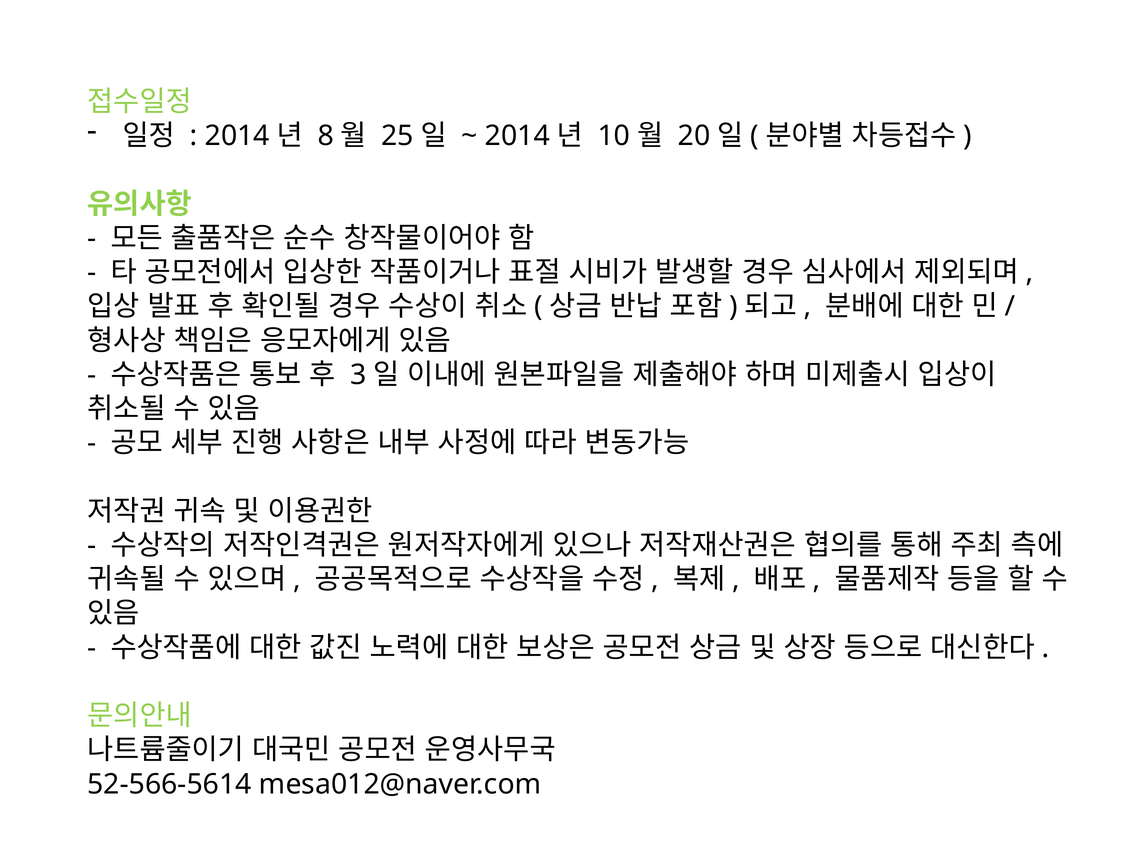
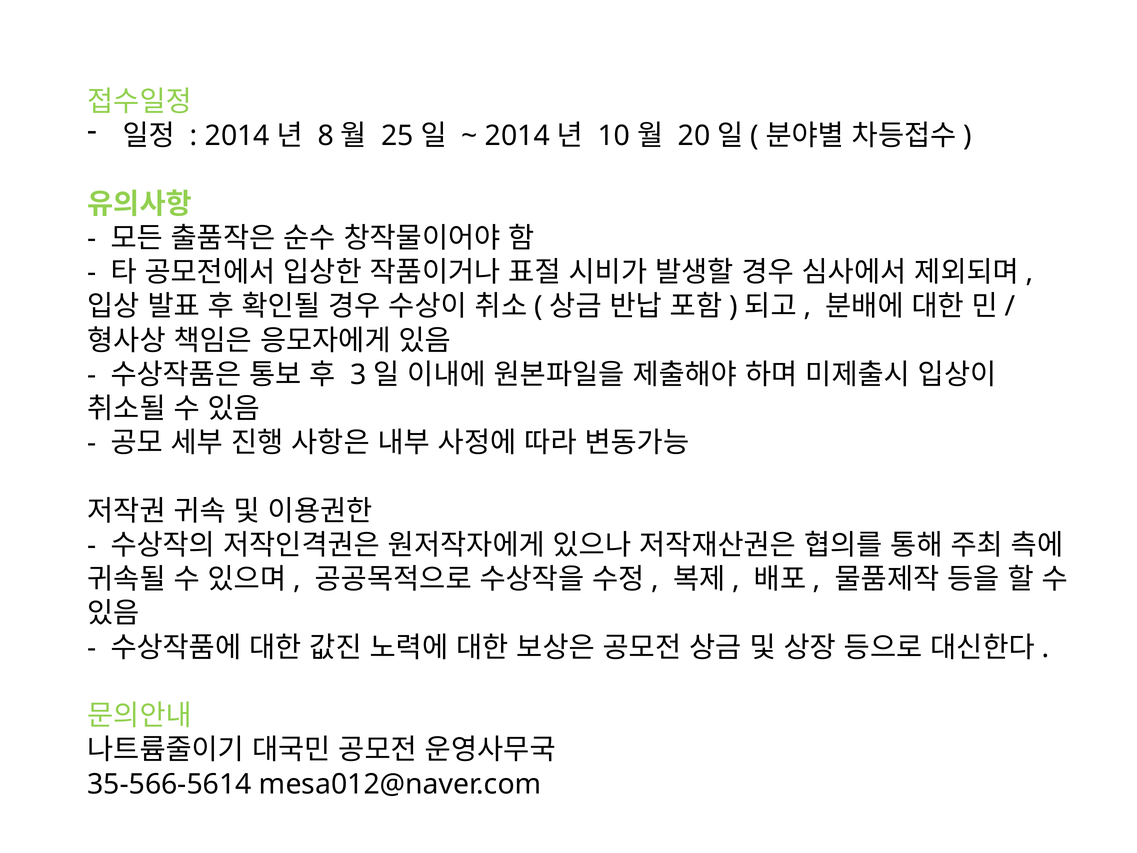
52-566-5614: 52-566-5614 -> 35-566-5614 (169, 784)
